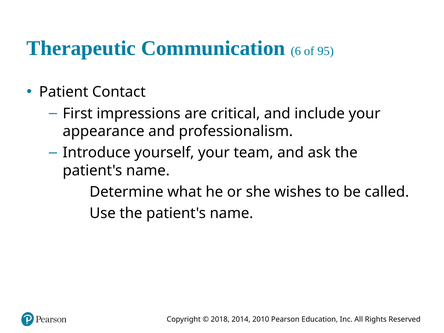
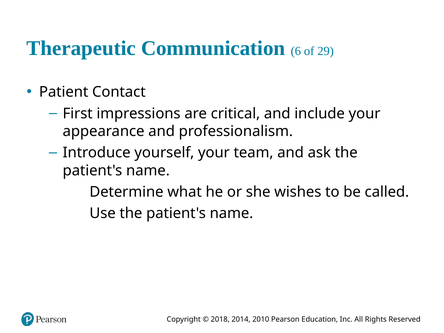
95: 95 -> 29 (326, 51)
